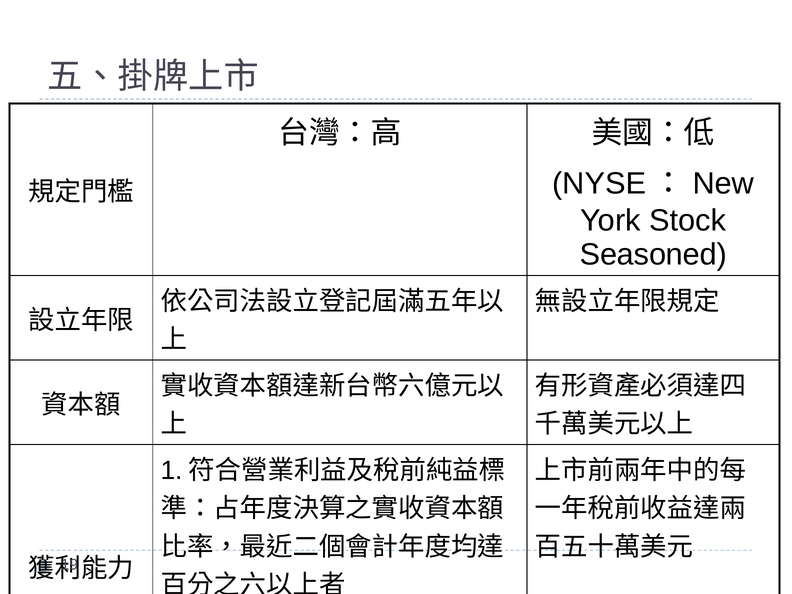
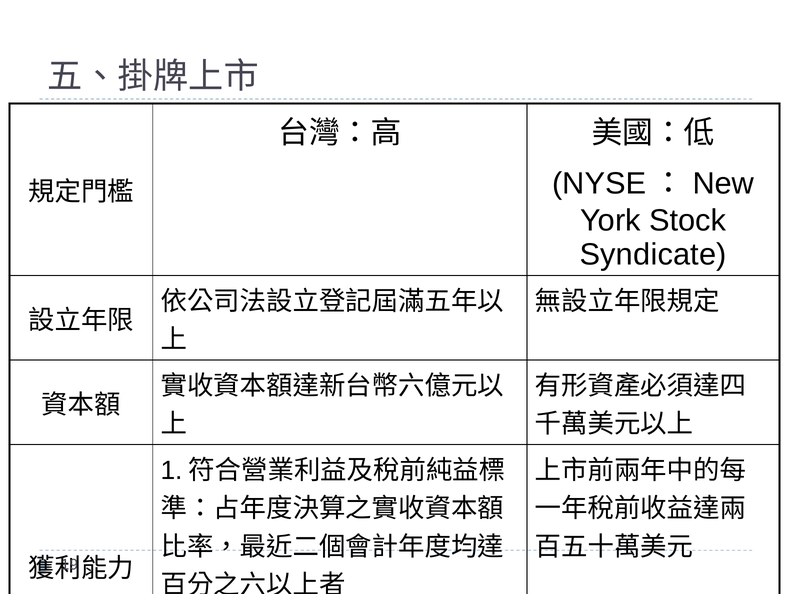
Seasoned: Seasoned -> Syndicate (653, 255)
